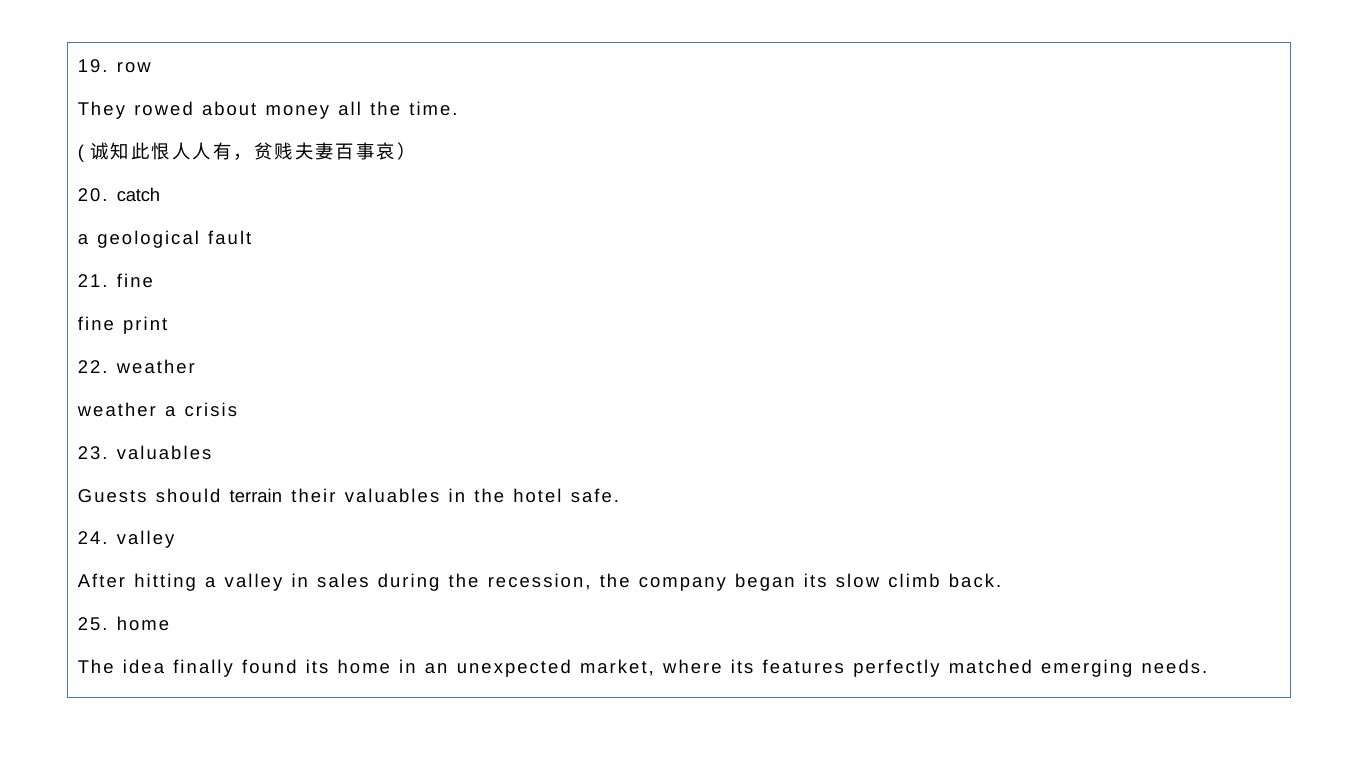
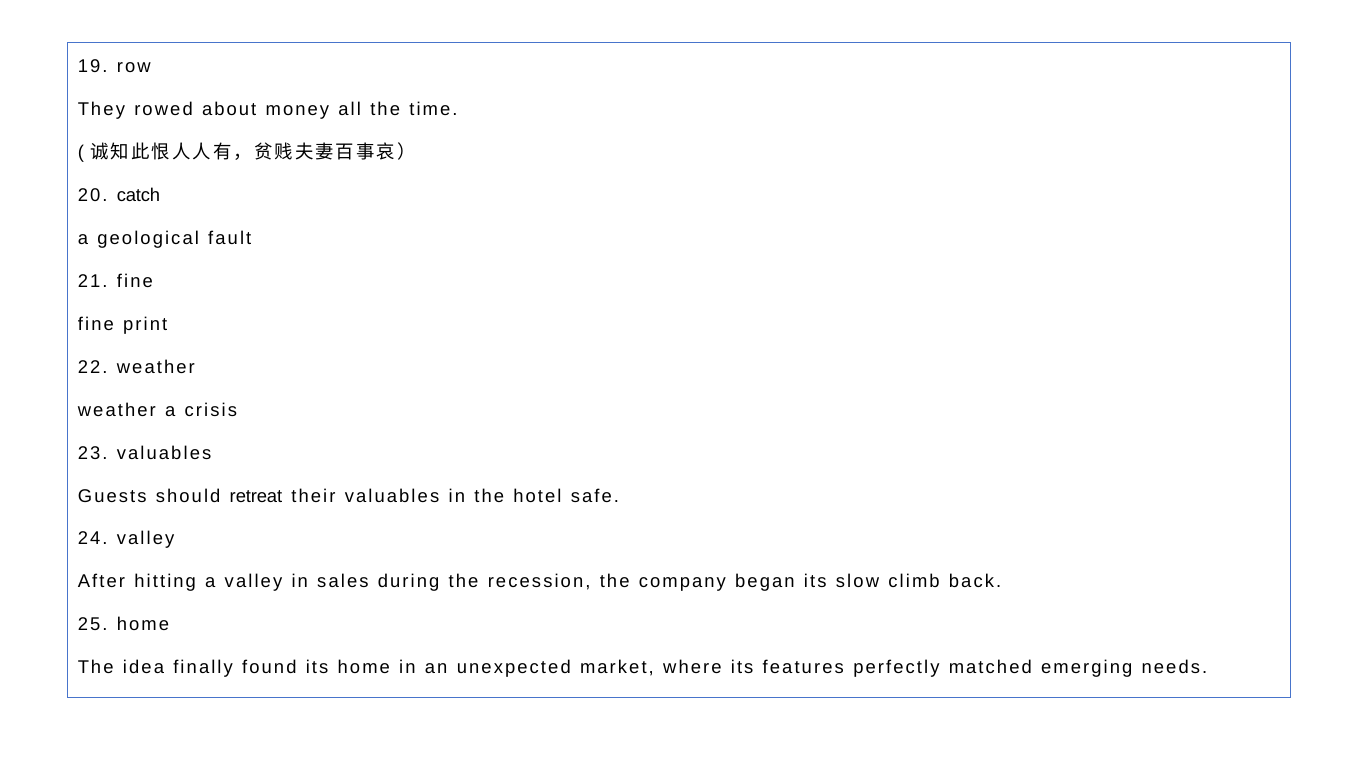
terrain: terrain -> retreat (256, 496)
